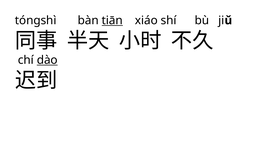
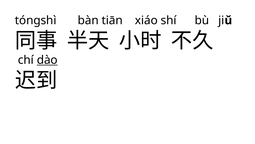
tiān underline: present -> none (112, 20)
